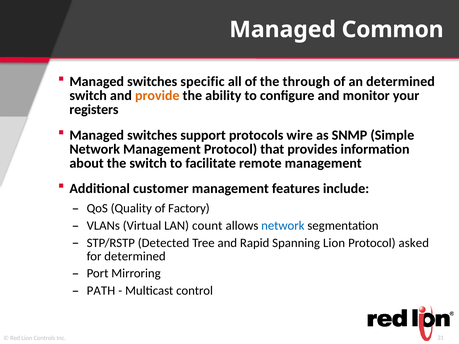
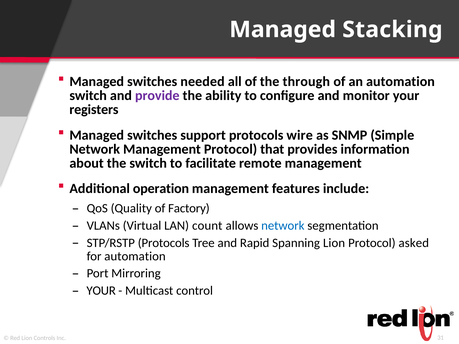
Common: Common -> Stacking (392, 30)
specific: specific -> needed (202, 82)
an determined: determined -> automation (400, 82)
provide colour: orange -> purple (157, 96)
customer: customer -> operation (161, 189)
STP/RSTP Detected: Detected -> Protocols (164, 243)
for determined: determined -> automation (135, 256)
PATH: PATH -> YOUR (101, 291)
